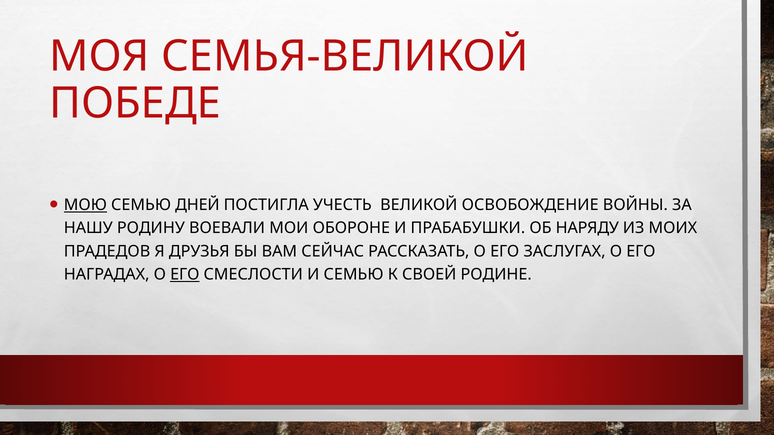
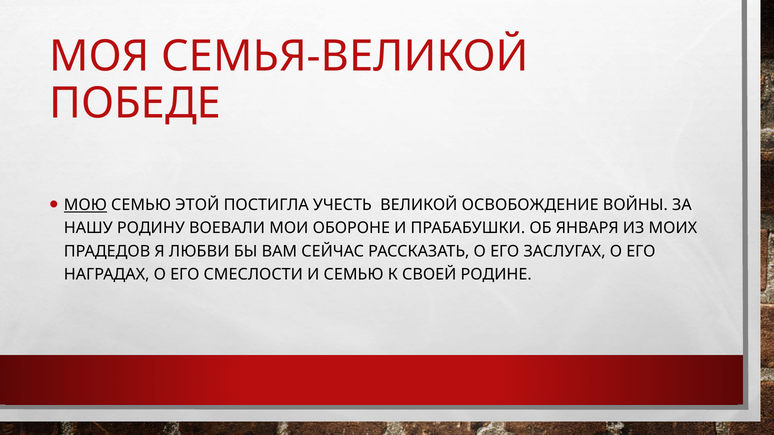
ДНЕЙ: ДНЕЙ -> ЭТОЙ (197, 205)
НАРЯДУ: НАРЯДУ -> ЯНВАРЯ (587, 228)
ДРУЗЬЯ: ДРУЗЬЯ -> ЛЮБВИ (199, 252)
ЕГО underline: present -> none (185, 275)
